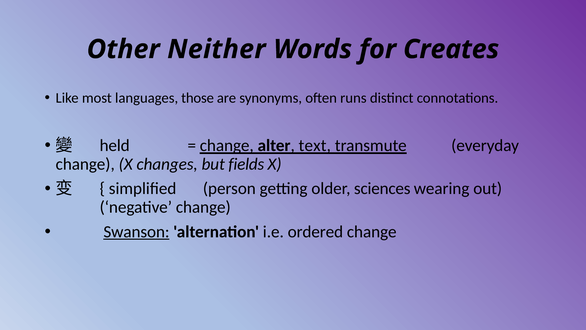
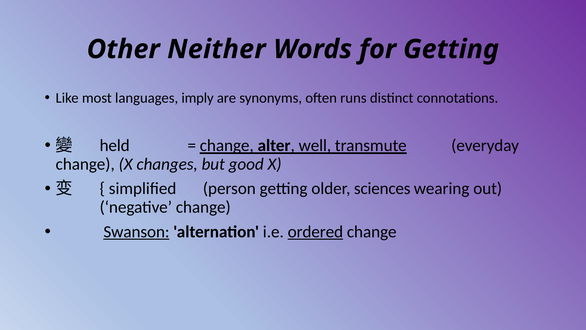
for Creates: Creates -> Getting (451, 49)
those: those -> imply (198, 98)
text: text -> well (315, 145)
fields: fields -> good (246, 164)
ordered underline: none -> present (315, 231)
